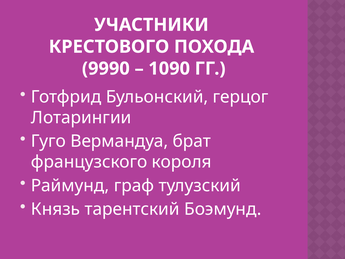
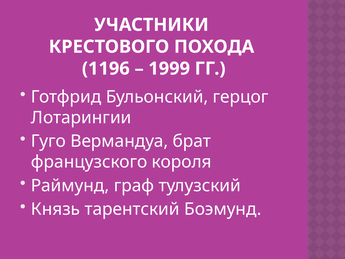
9990: 9990 -> 1196 (106, 69)
1090: 1090 -> 1999 (169, 69)
